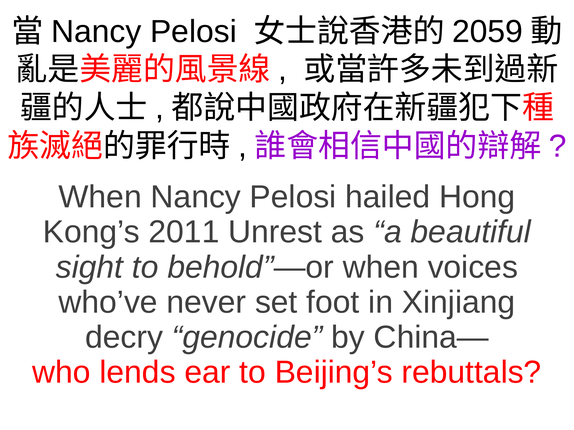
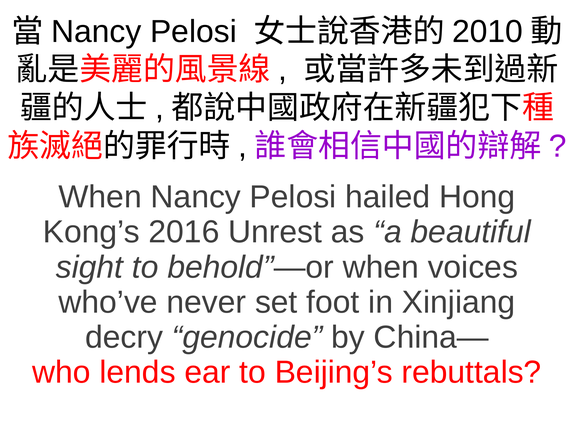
2059: 2059 -> 2010 (488, 32)
2011: 2011 -> 2016 (184, 232)
